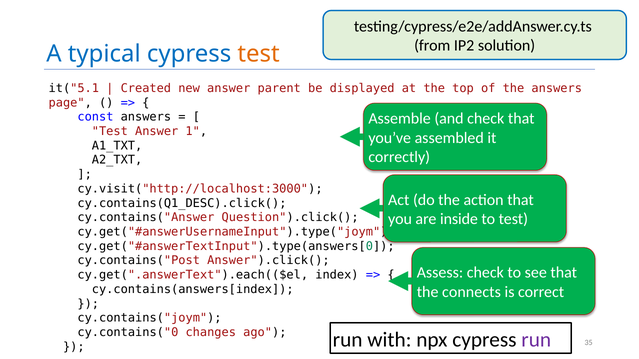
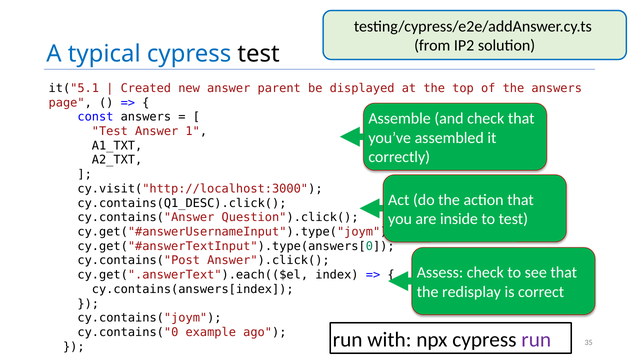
test colour: orange -> black (259, 54)
connects: connects -> redisplay (472, 292)
changes: changes -> example (211, 333)
